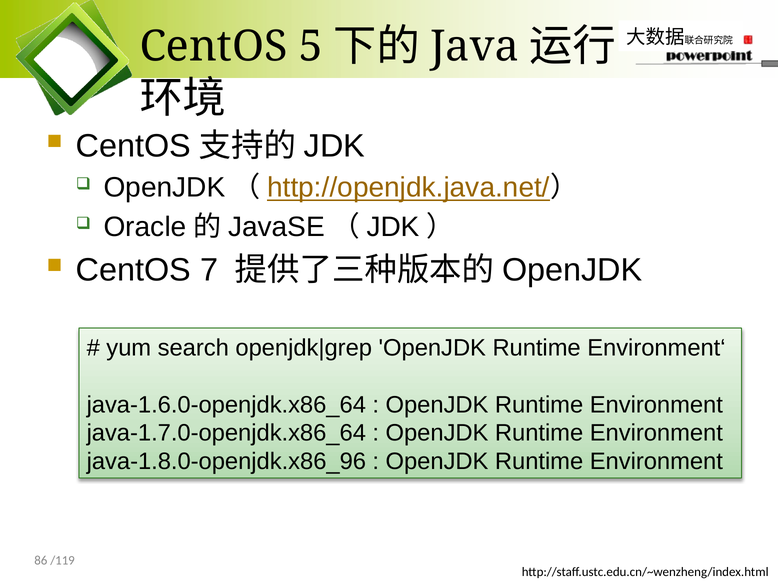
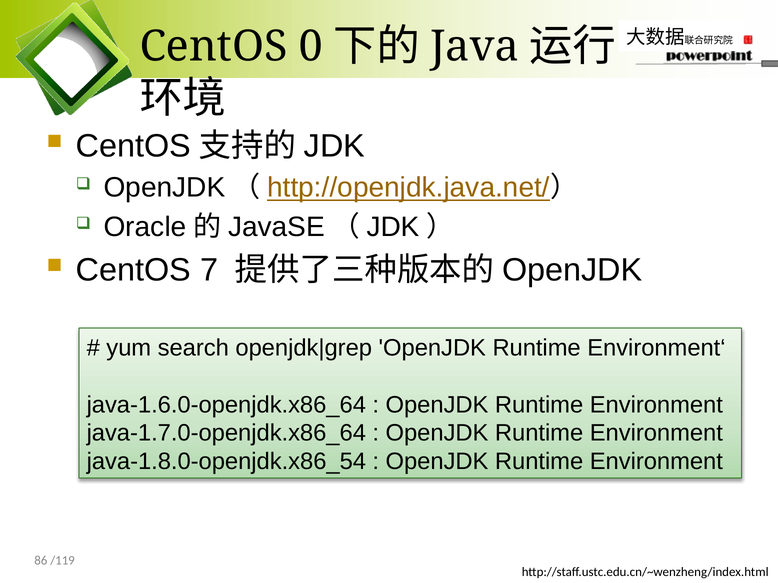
5: 5 -> 0 (311, 47)
java-1.8.0-openjdk.x86_96: java-1.8.0-openjdk.x86_96 -> java-1.8.0-openjdk.x86_54 (226, 462)
